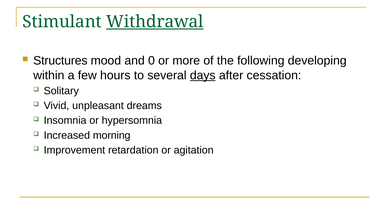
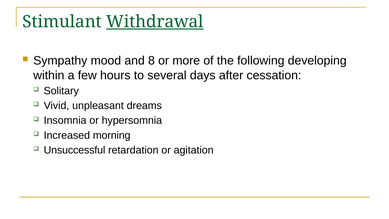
Structures: Structures -> Sympathy (60, 61)
0: 0 -> 8 (151, 61)
days underline: present -> none (203, 75)
Improvement: Improvement -> Unsuccessful (75, 150)
